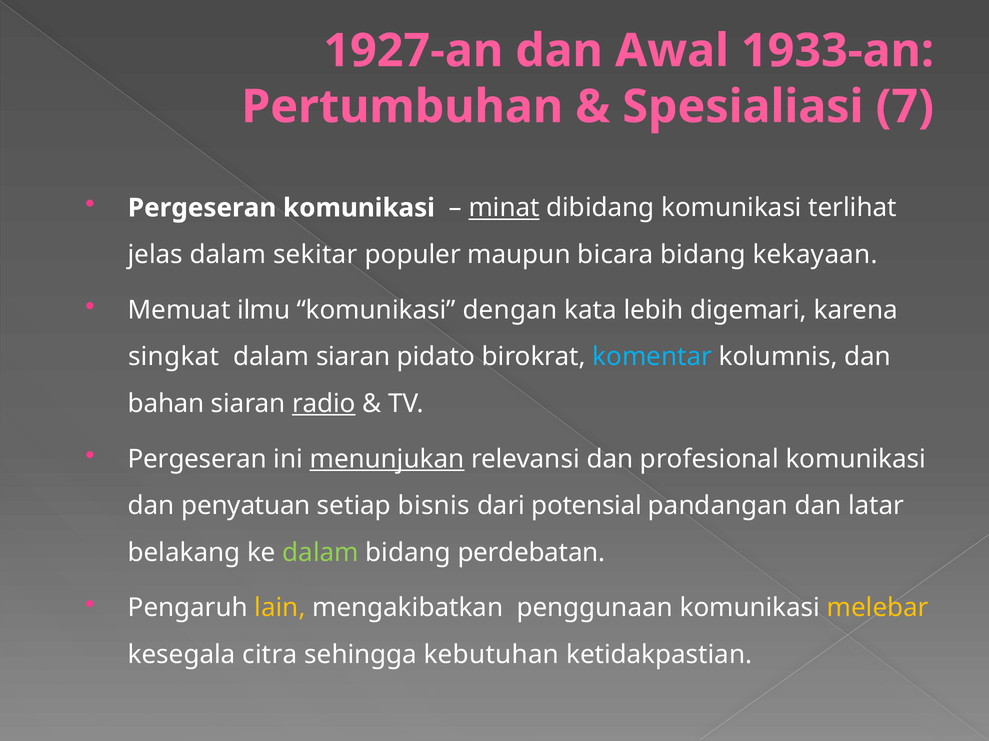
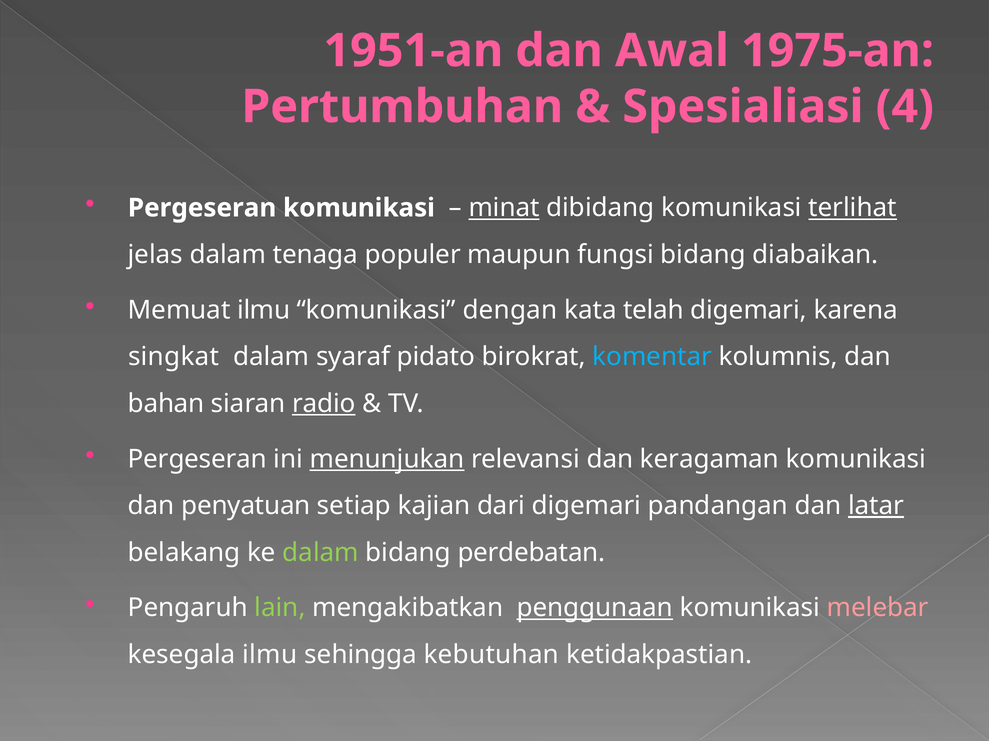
1927-an: 1927-an -> 1951-an (413, 51)
1933-an: 1933-an -> 1975-an (838, 51)
7: 7 -> 4 (905, 107)
terlihat underline: none -> present (853, 208)
sekitar: sekitar -> tenaga (315, 255)
bicara: bicara -> fungsi (616, 255)
kekayaan: kekayaan -> diabaikan (815, 255)
lebih: lebih -> telah (654, 310)
dalam siaran: siaran -> syaraf (353, 357)
profesional: profesional -> keragaman (709, 459)
bisnis: bisnis -> kajian (434, 506)
dari potensial: potensial -> digemari (586, 506)
latar underline: none -> present (876, 506)
lain colour: yellow -> light green (280, 609)
penggunaan underline: none -> present (595, 609)
melebar colour: yellow -> pink (878, 609)
kesegala citra: citra -> ilmu (270, 655)
